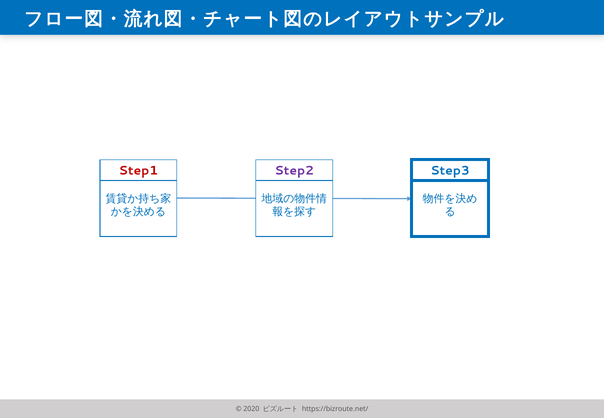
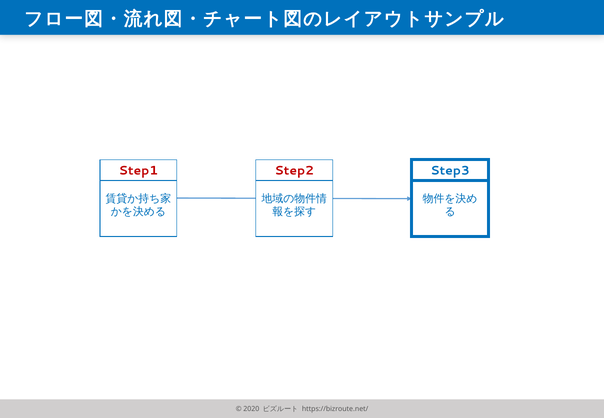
Step2 colour: purple -> red (294, 171)
